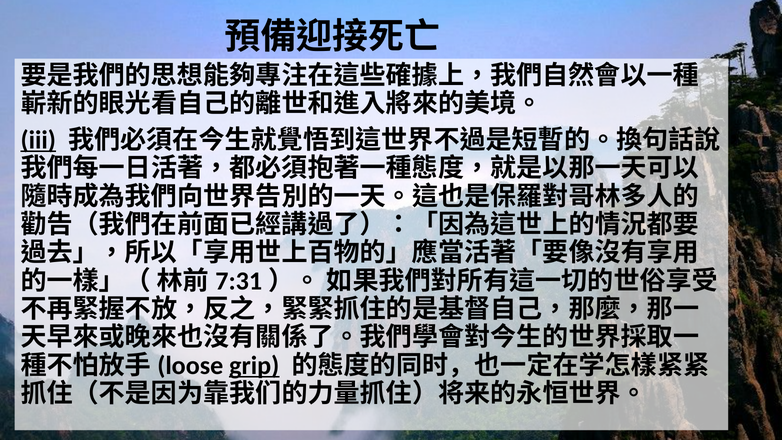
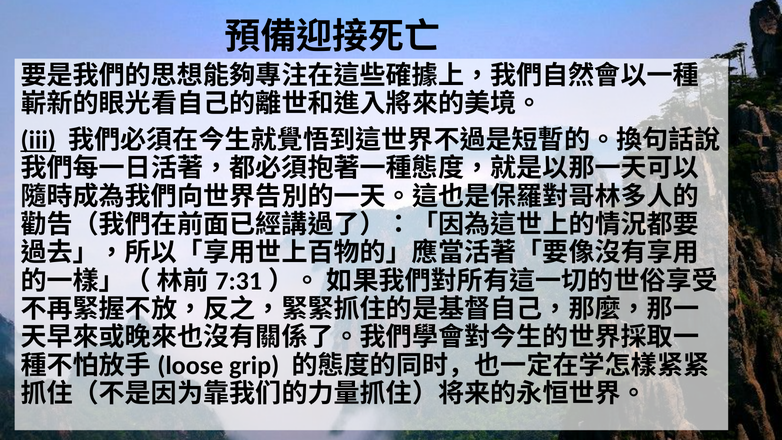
grip underline: present -> none (254, 365)
